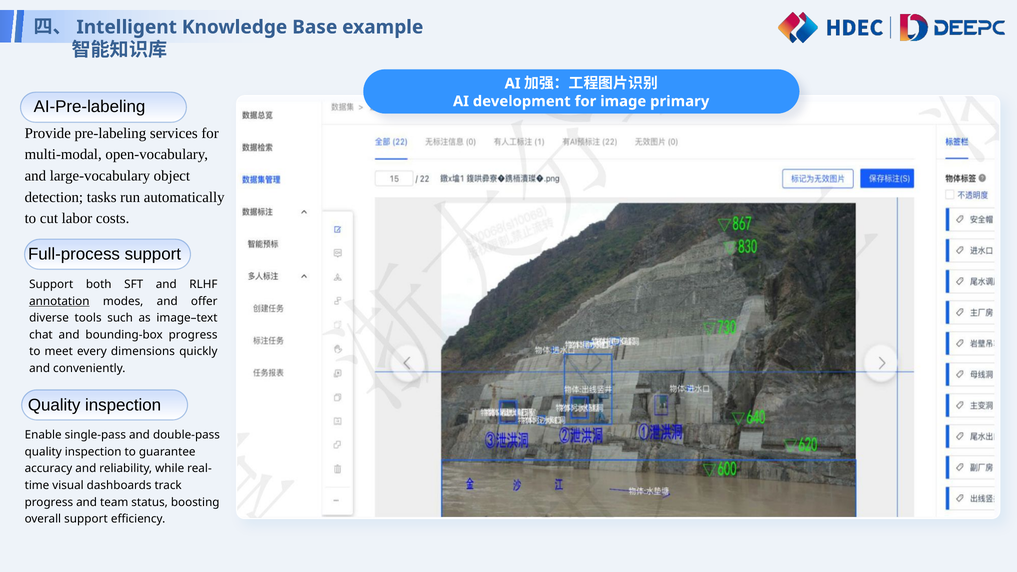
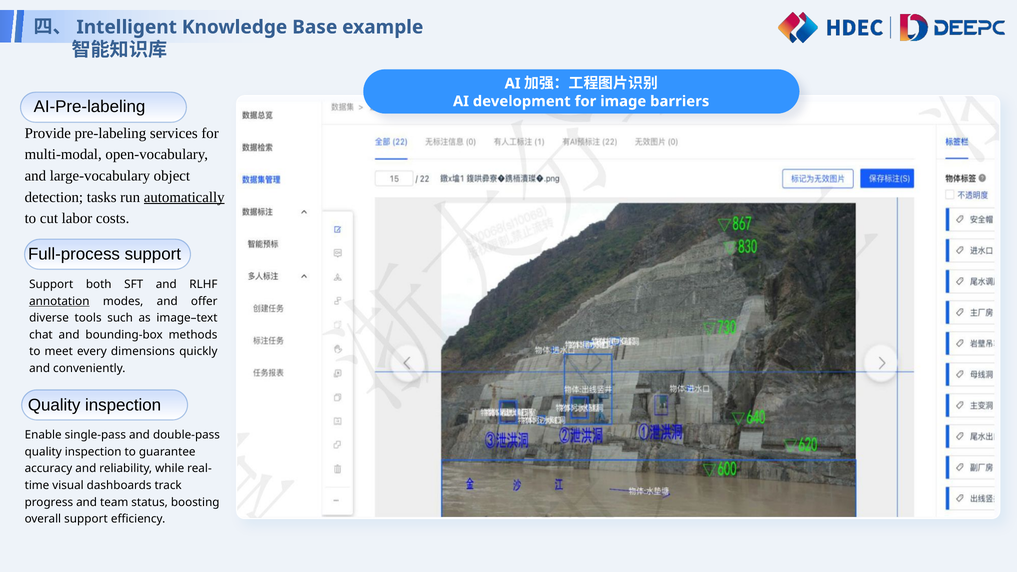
primary: primary -> barriers (680, 101)
automatically underline: none -> present (184, 197)
bounding-box progress: progress -> methods (193, 335)
